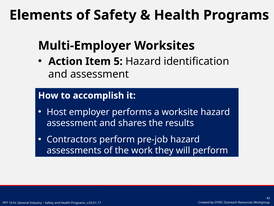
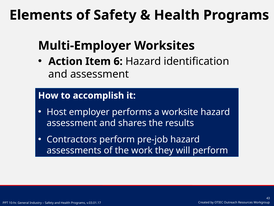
5: 5 -> 6 (118, 61)
